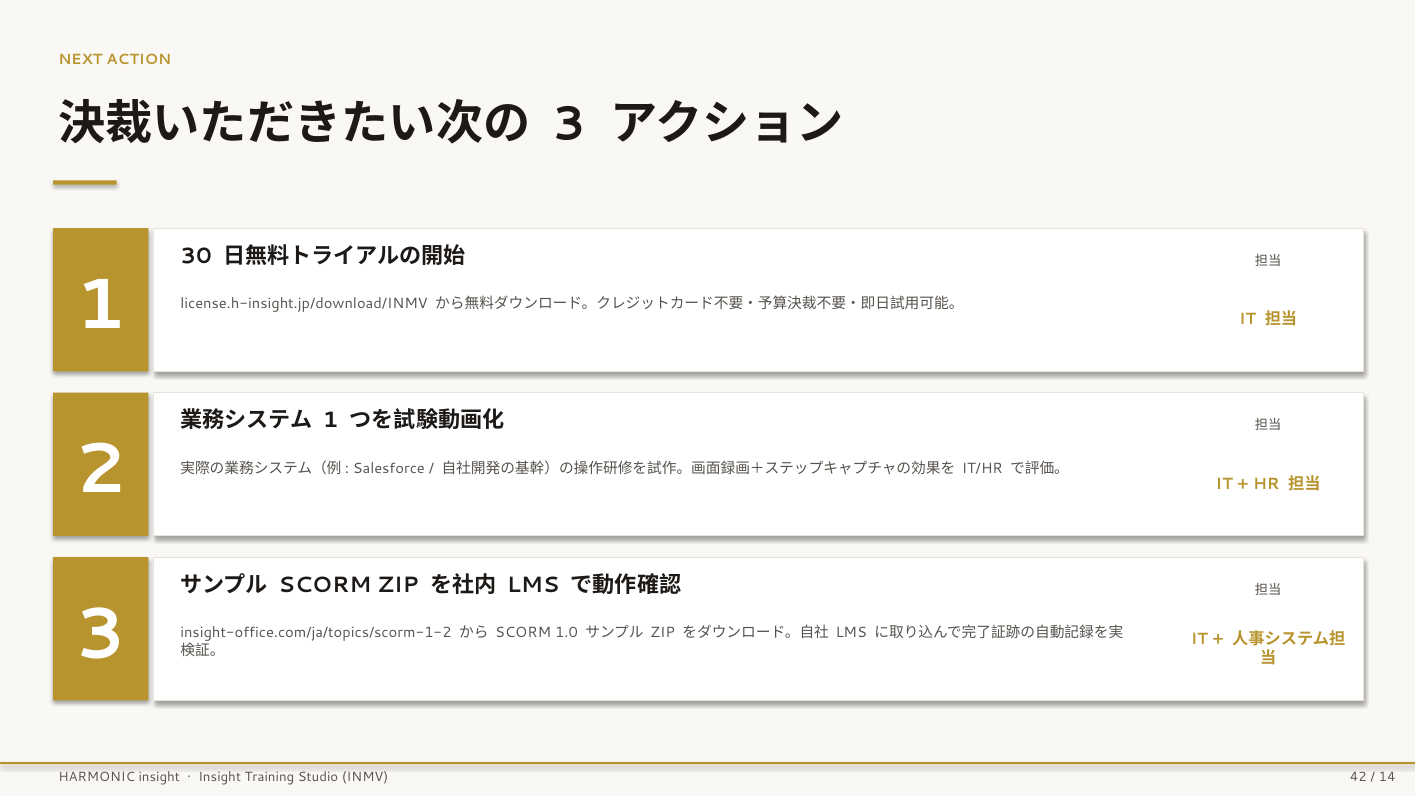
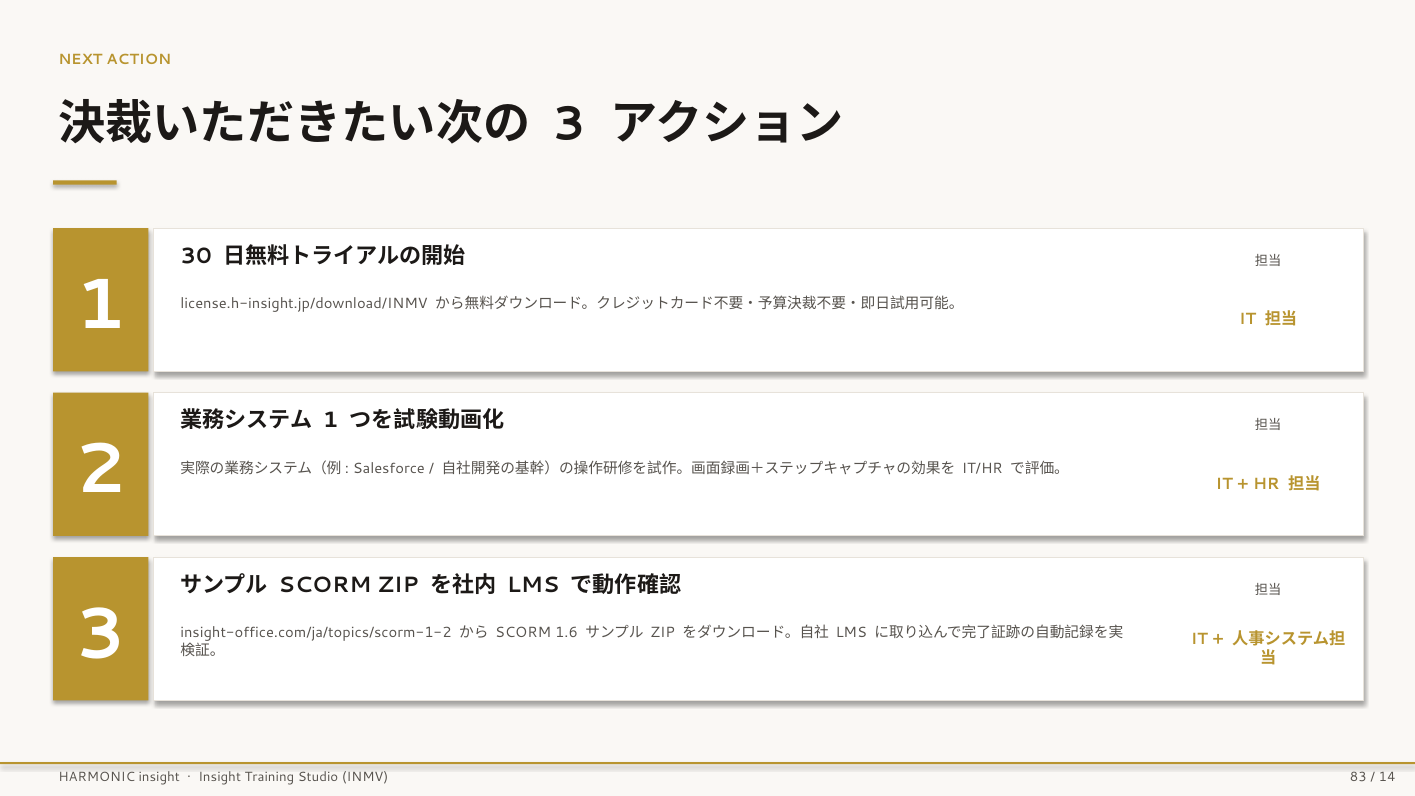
1.0: 1.0 -> 1.6 (567, 633)
42: 42 -> 83 (1358, 777)
